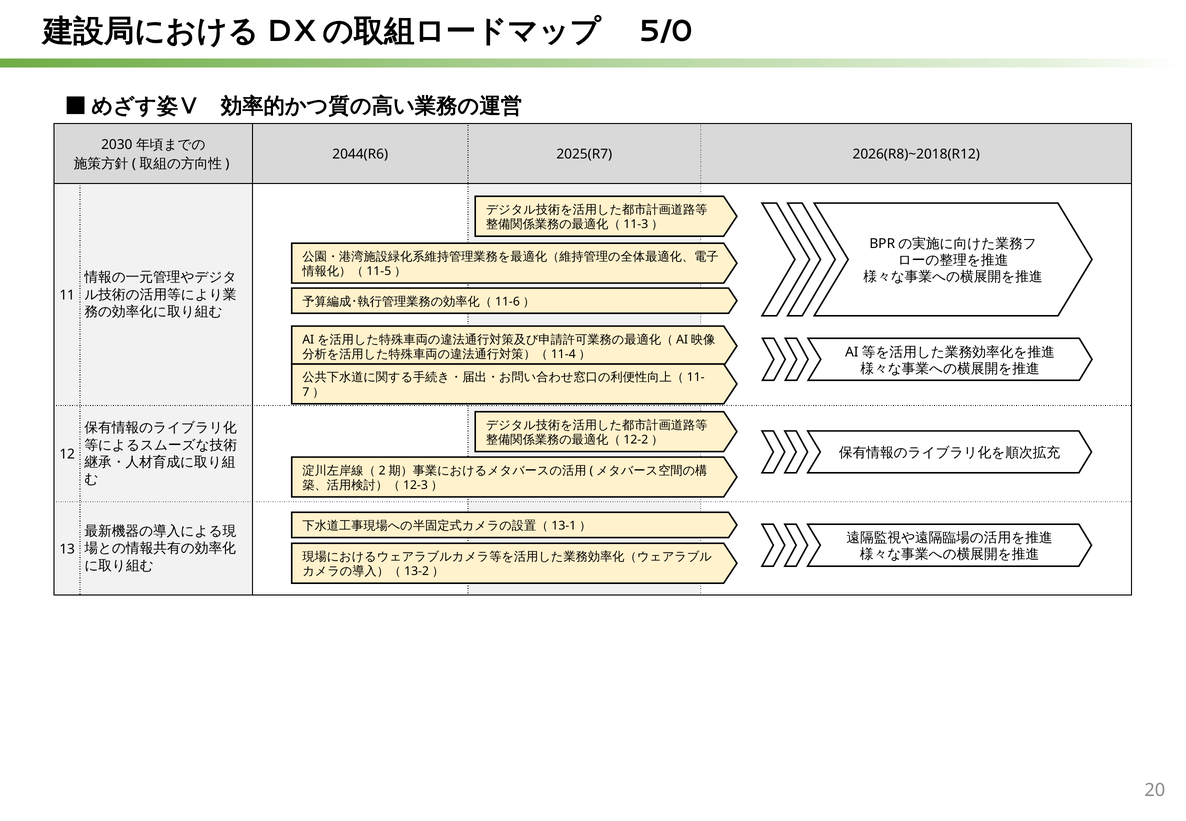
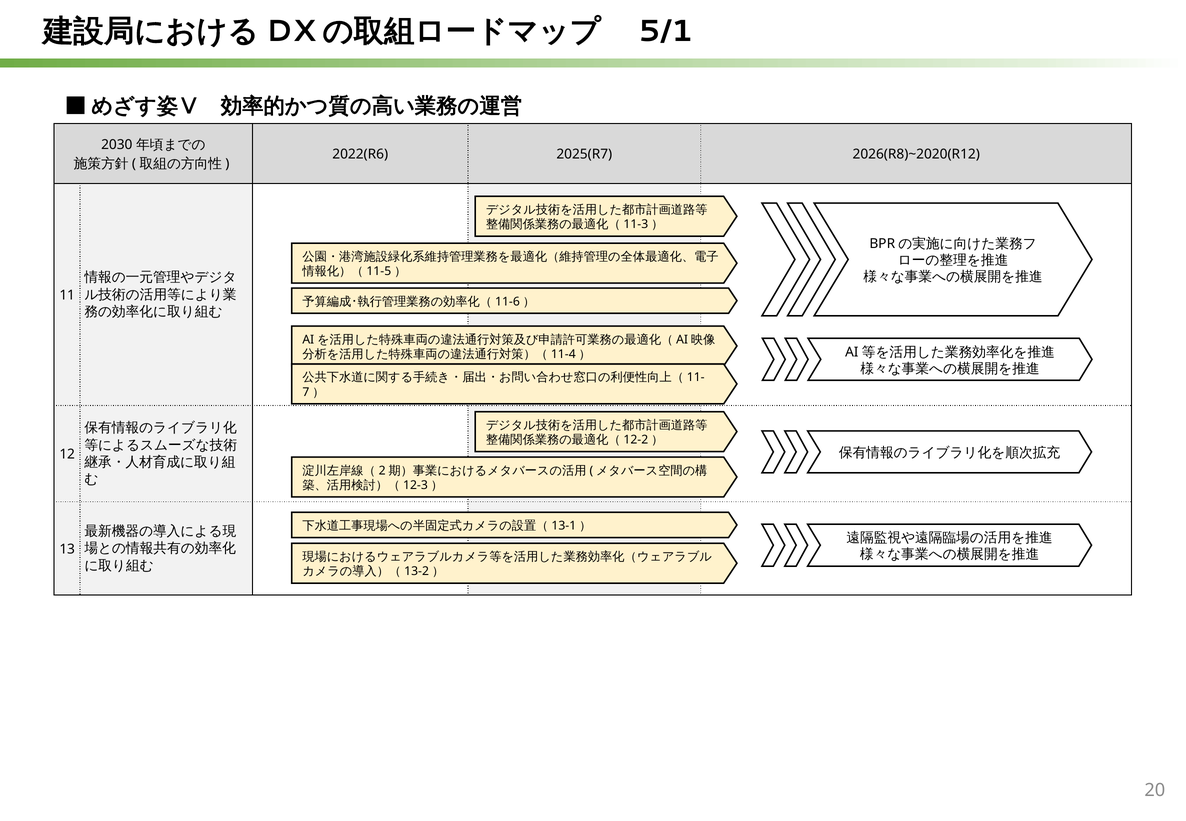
5/0: 5/0 -> 5/1 (666, 31)
2044(R6: 2044(R6 -> 2022(R6 (360, 154)
2026(R8)~2018(R12: 2026(R8)~2018(R12 -> 2026(R8)~2020(R12 (916, 154)
